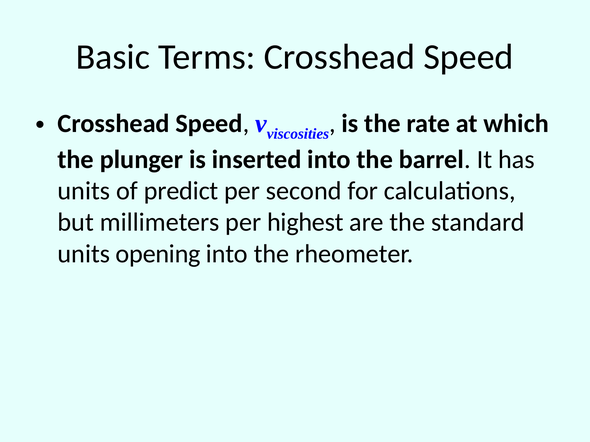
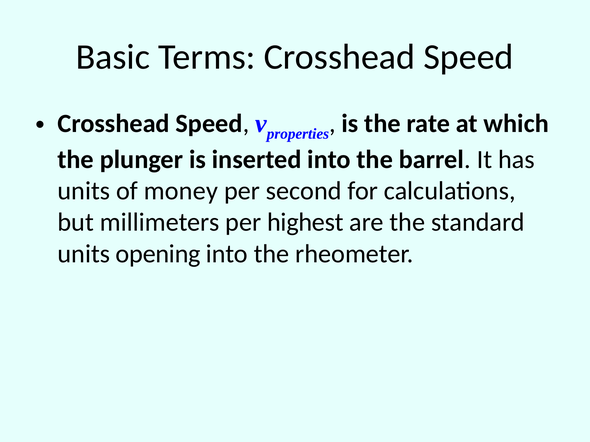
viscosities: viscosities -> properties (298, 134)
predict: predict -> money (181, 191)
